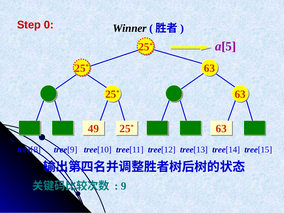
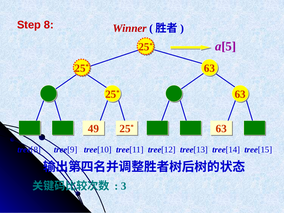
0: 0 -> 8 (49, 25)
Winner colour: black -> red (130, 28)
9: 9 -> 3 (124, 186)
